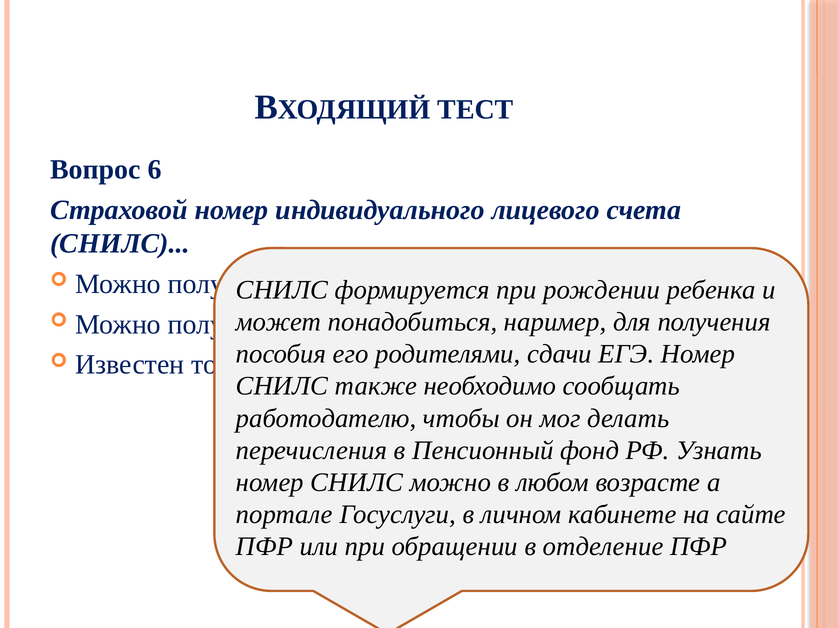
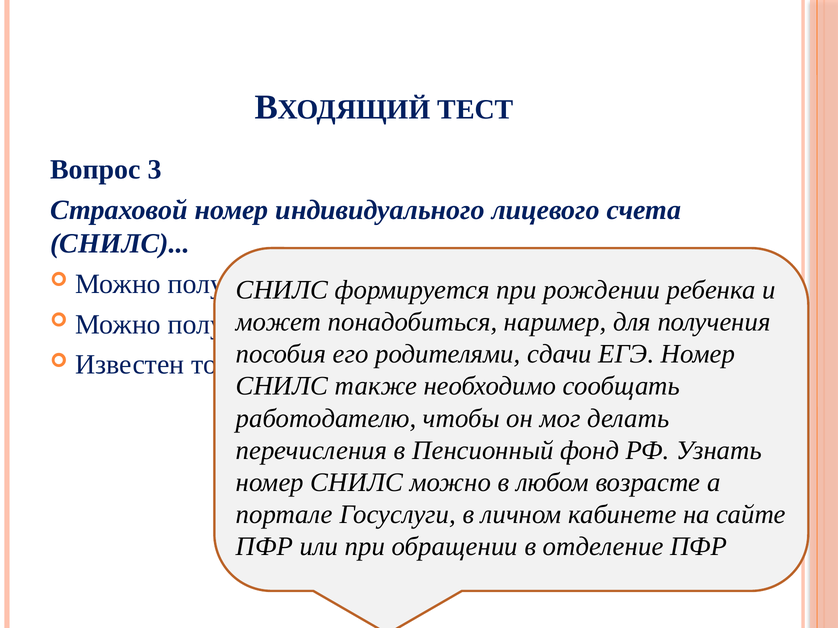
6: 6 -> 3 (155, 169)
